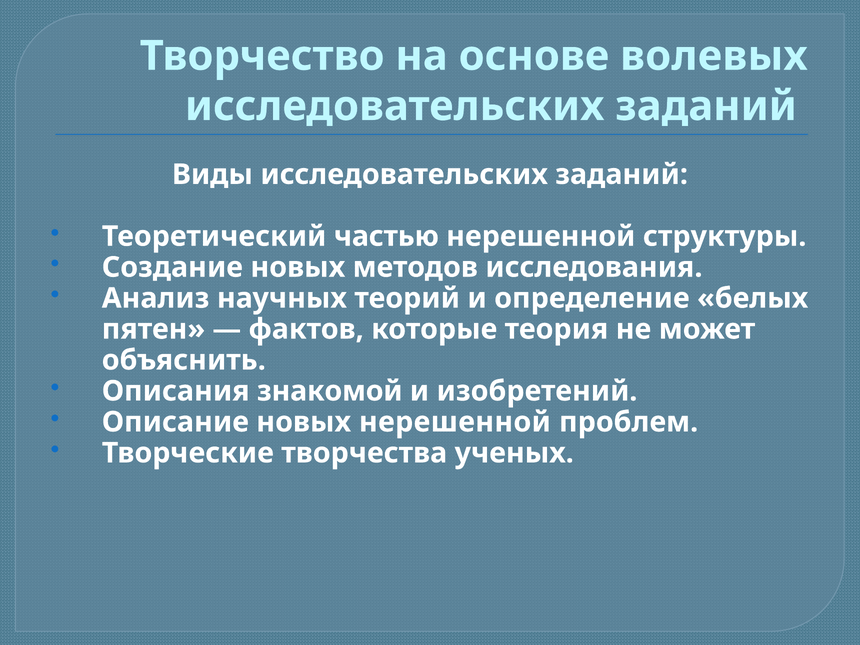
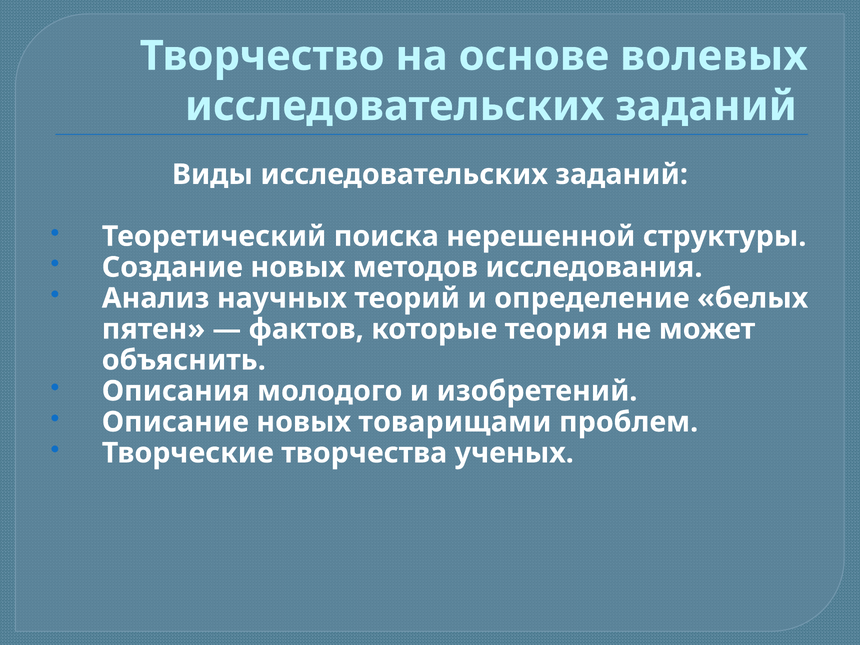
частью: частью -> поиска (386, 236)
знакомой: знакомой -> молодого (330, 391)
новых нерешенной: нерешенной -> товарищами (455, 422)
